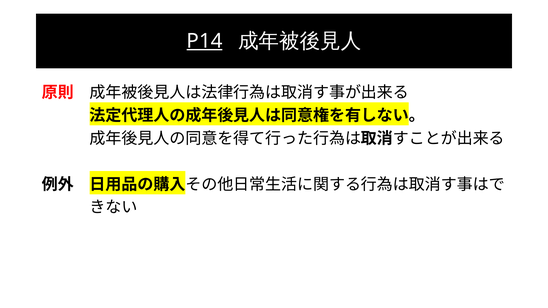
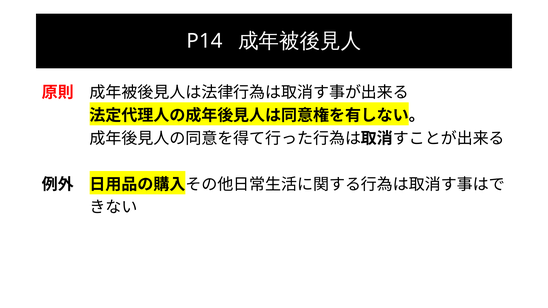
P14 underline: present -> none (205, 41)
